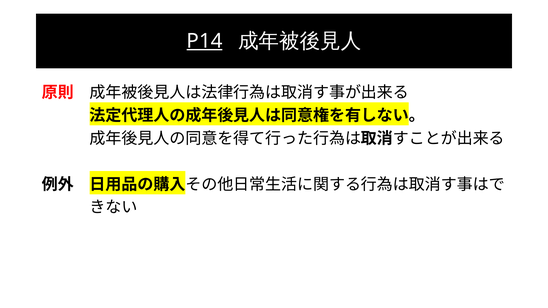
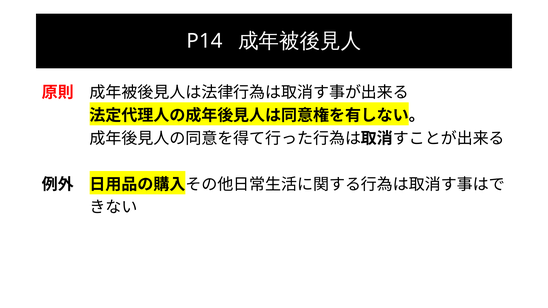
P14 underline: present -> none (205, 41)
